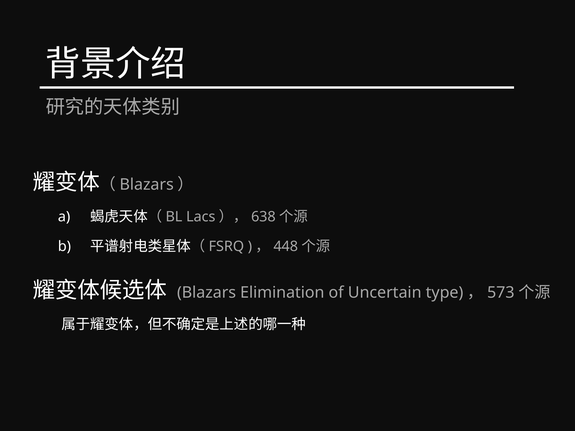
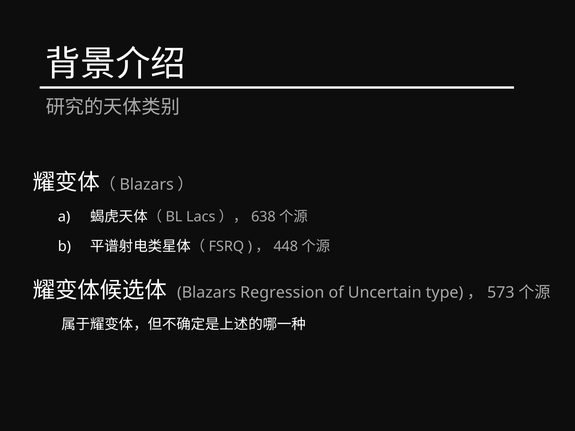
Elimination: Elimination -> Regression (282, 293)
